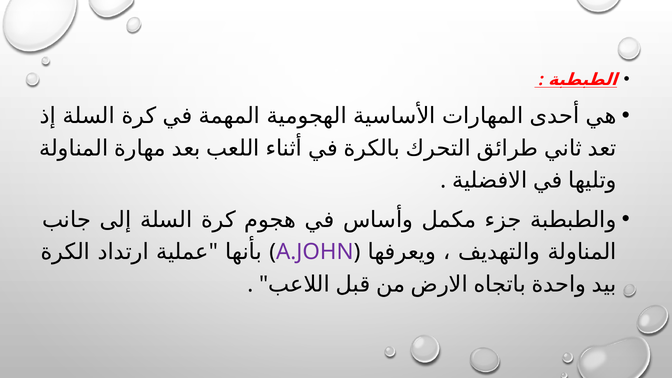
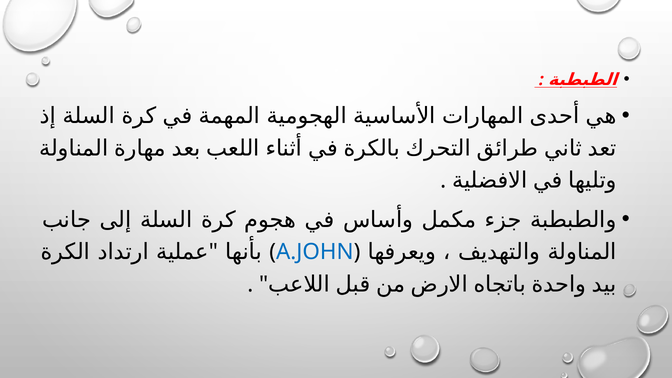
A.JOHN colour: purple -> blue (315, 252)
